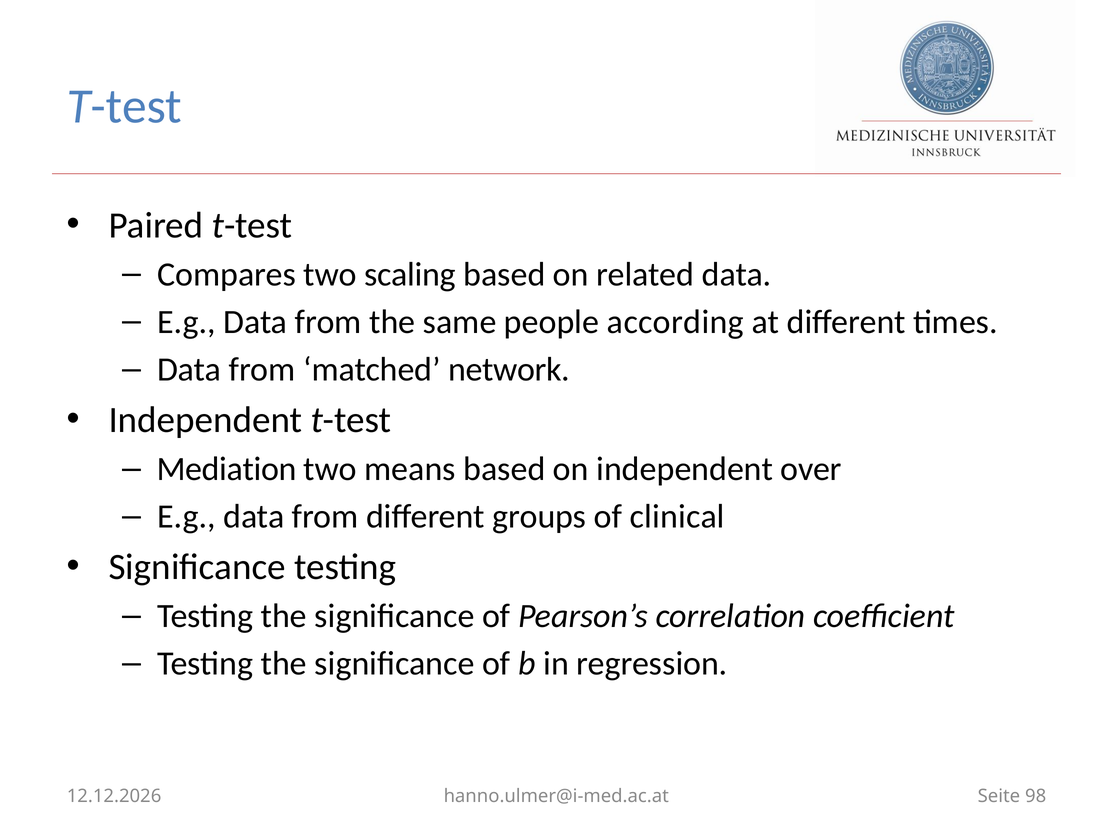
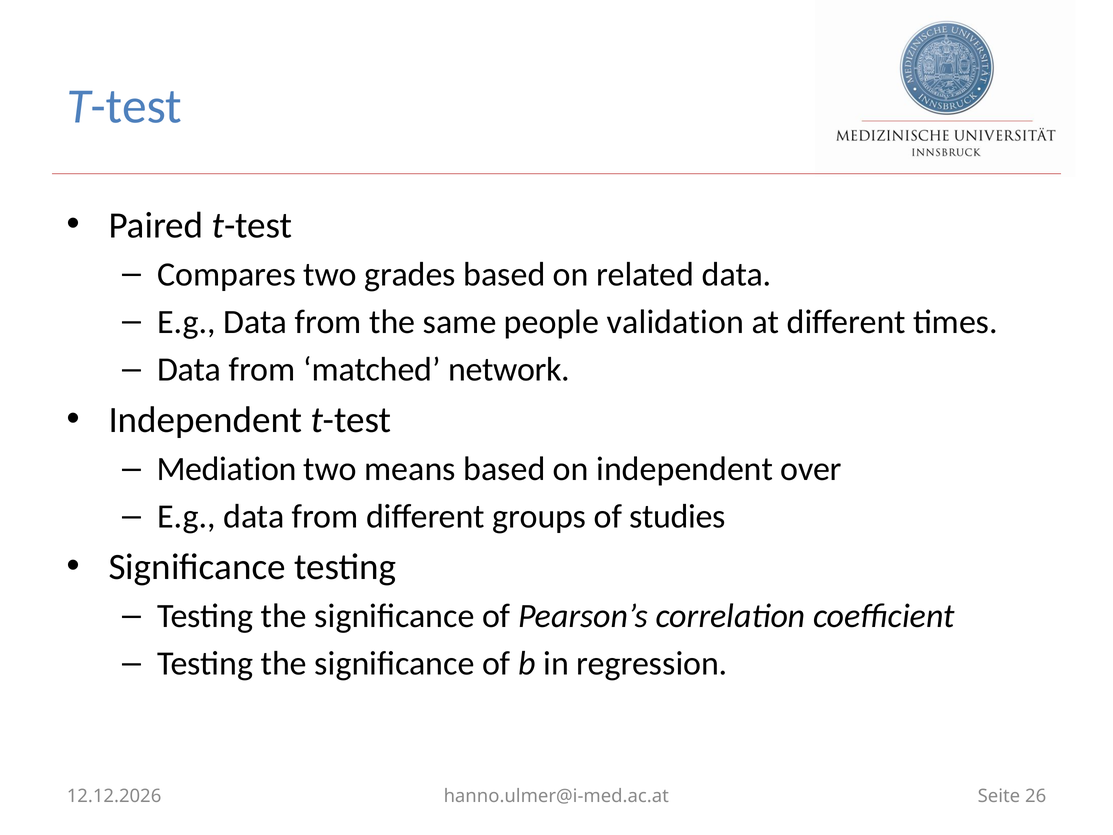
scaling: scaling -> grades (410, 274)
according: according -> validation (675, 322)
clinical: clinical -> studies (678, 516)
98: 98 -> 26 (1036, 796)
